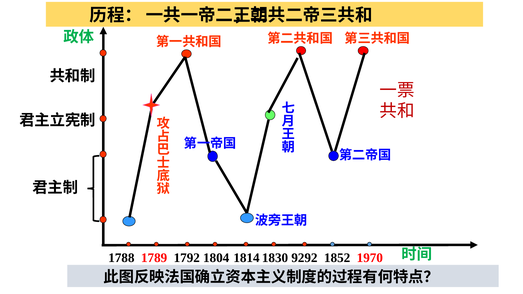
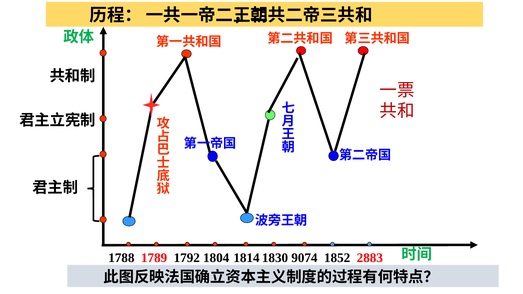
9292: 9292 -> 9074 (304, 258)
1970: 1970 -> 2883 (370, 258)
